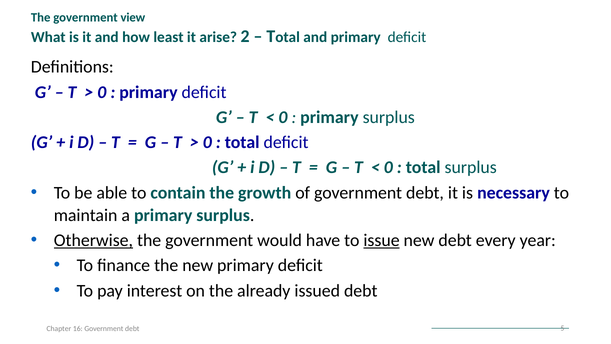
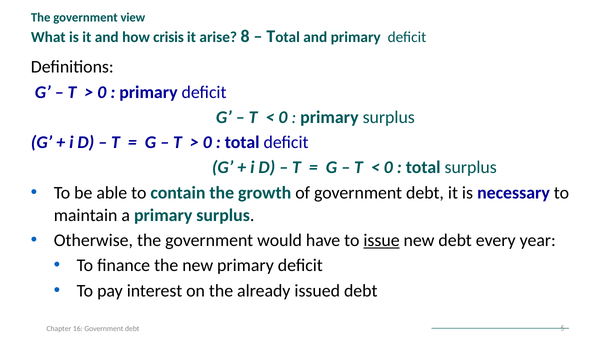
least: least -> crisis (169, 37)
2: 2 -> 8 (245, 36)
Otherwise underline: present -> none (93, 240)
